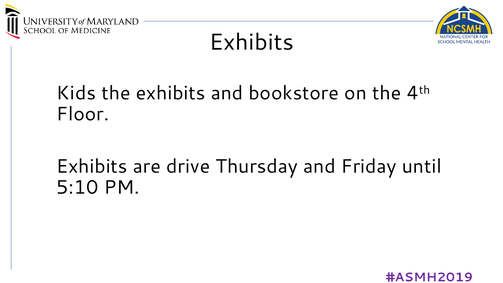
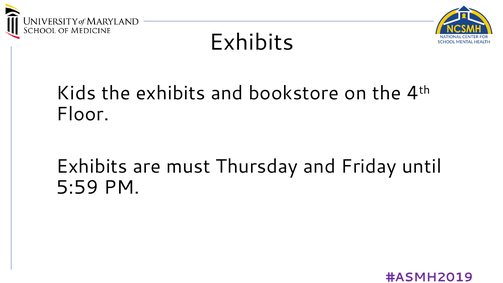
drive: drive -> must (188, 166)
5:10: 5:10 -> 5:59 (77, 187)
